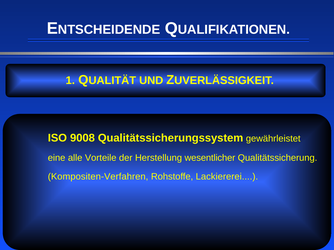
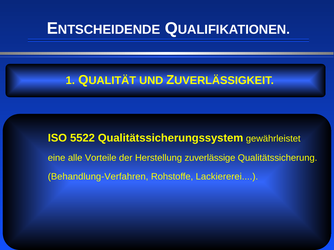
9008: 9008 -> 5522 (82, 138)
wesentlicher: wesentlicher -> zuverlässige (210, 158)
Kompositen-Verfahren: Kompositen-Verfahren -> Behandlung-Verfahren (98, 177)
